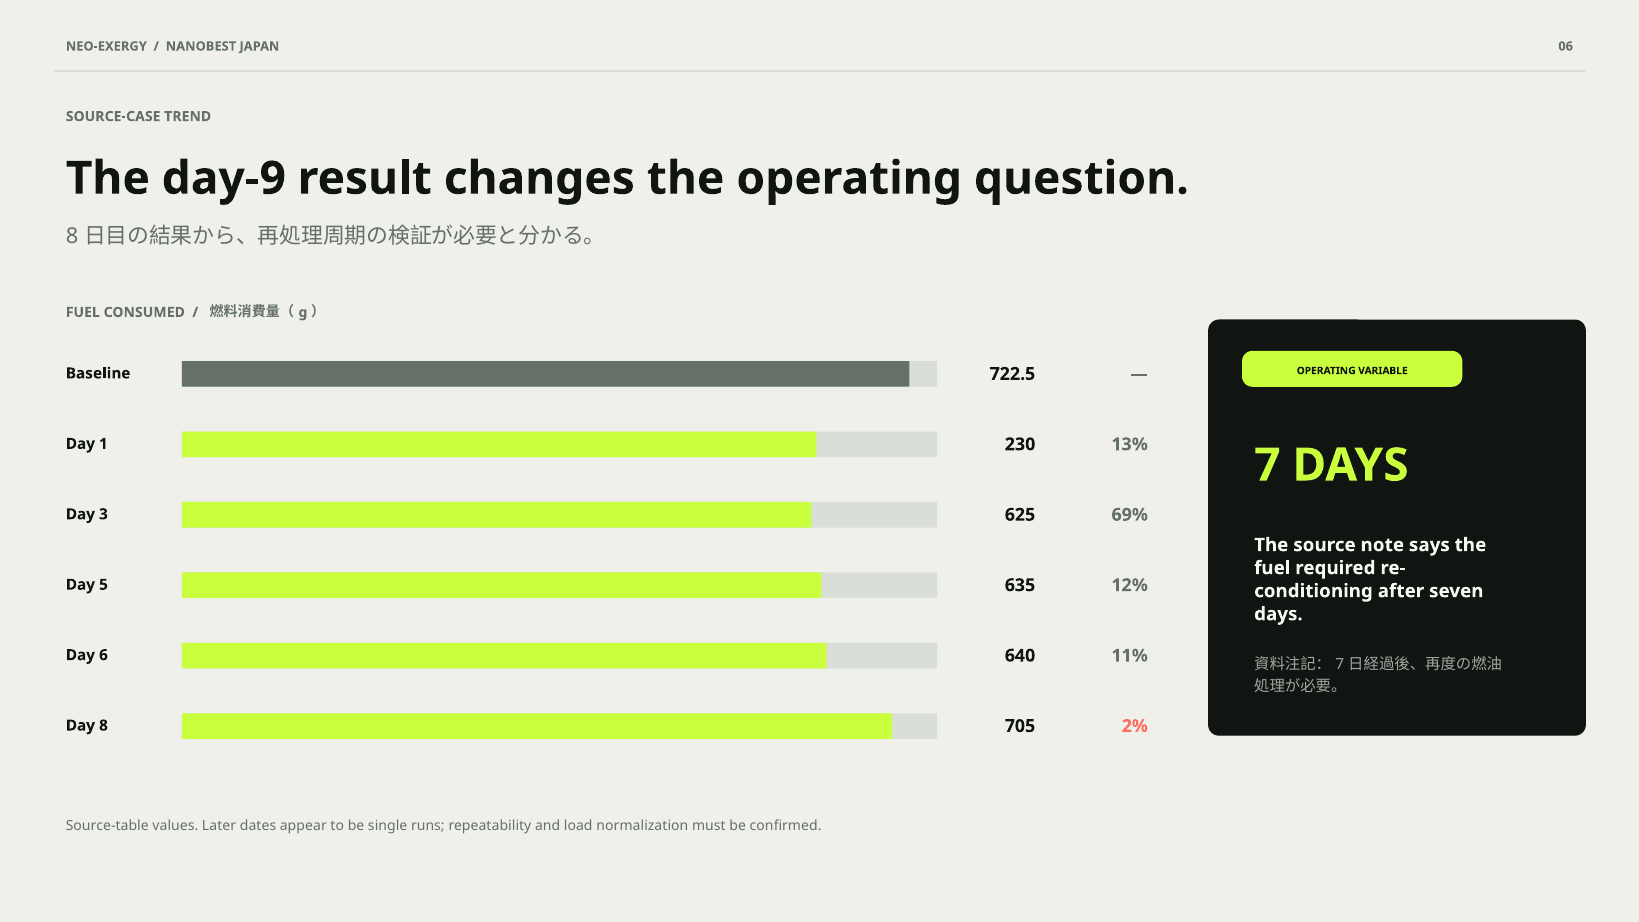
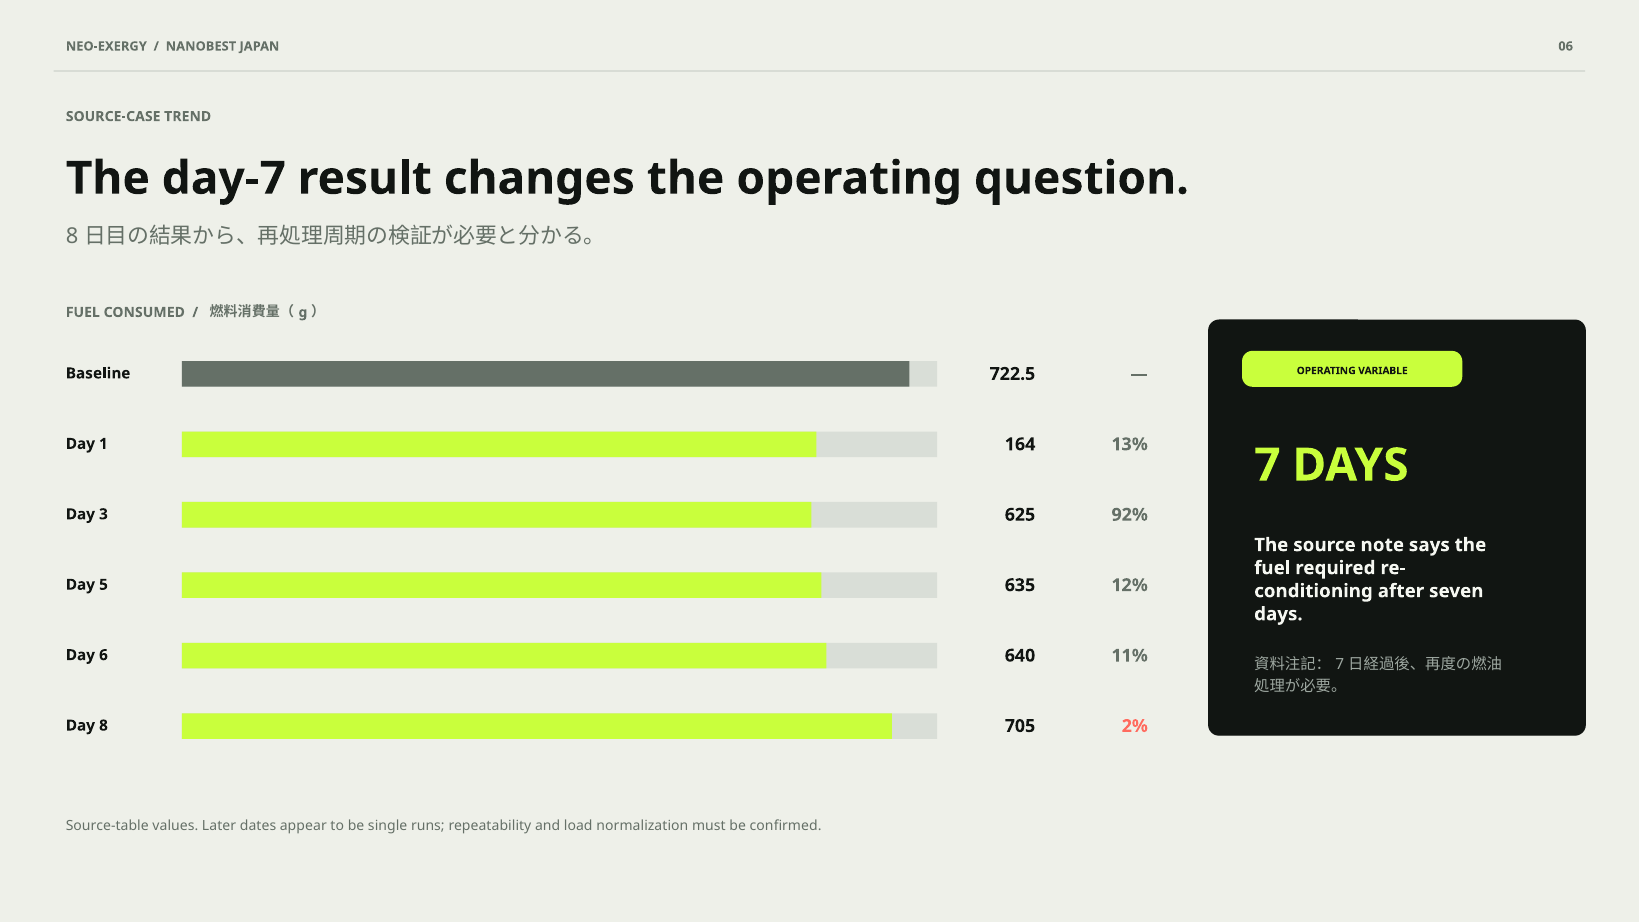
day-9: day-9 -> day-7 (224, 179)
230: 230 -> 164 (1020, 444)
69%: 69% -> 92% (1130, 515)
